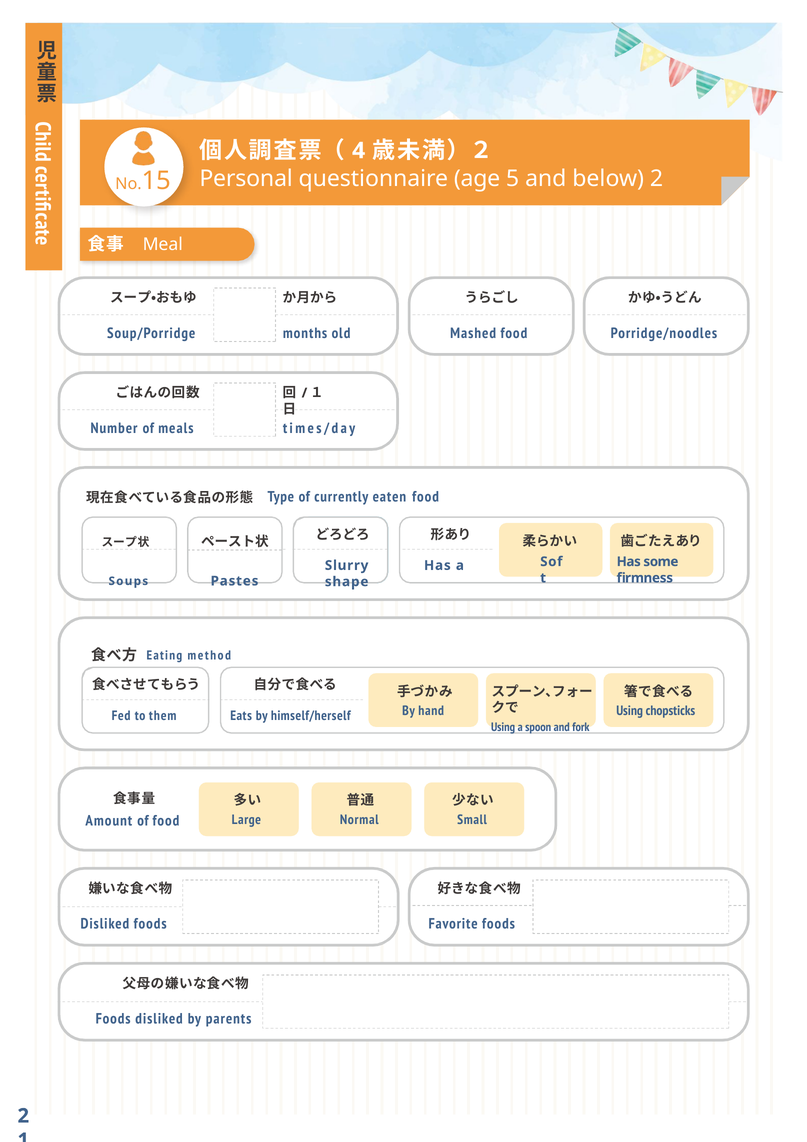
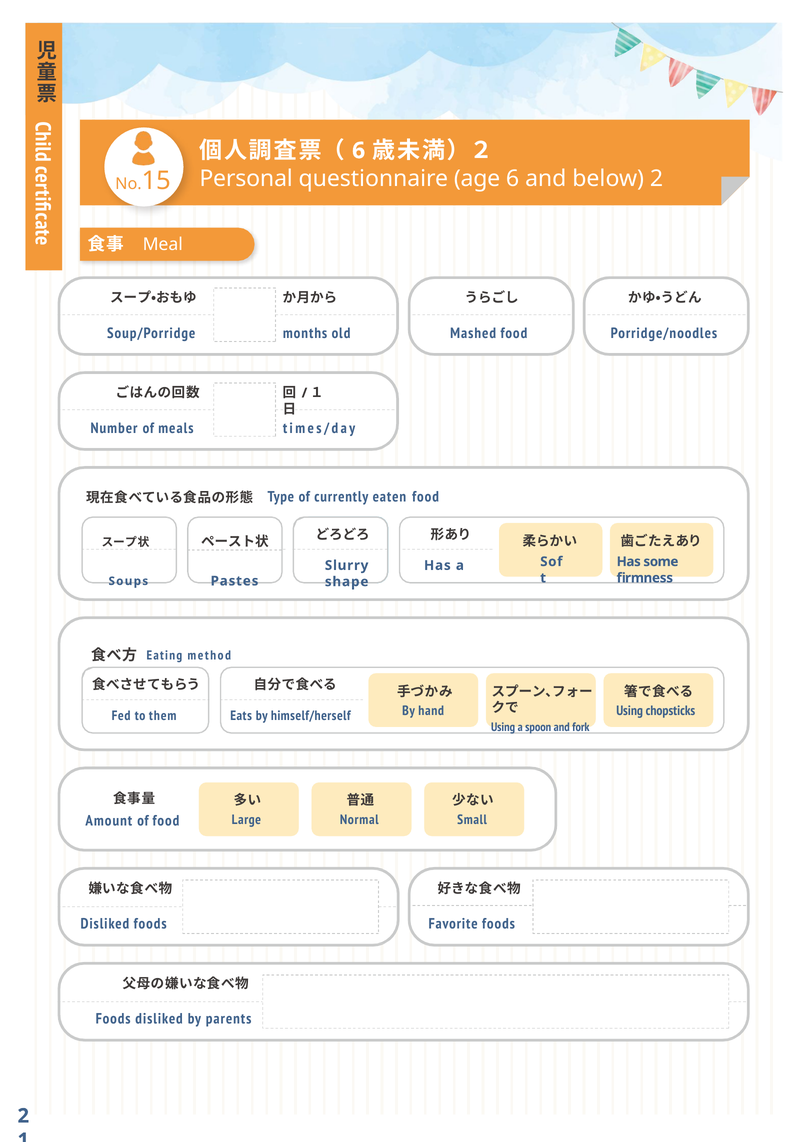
4: 4 -> 6 (359, 151)
age 5: 5 -> 6 (513, 179)
